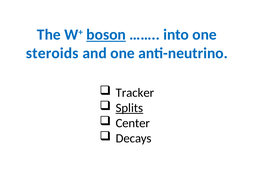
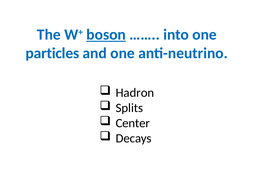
steroids: steroids -> particles (52, 53)
Tracker: Tracker -> Hadron (135, 93)
Splits underline: present -> none (129, 108)
